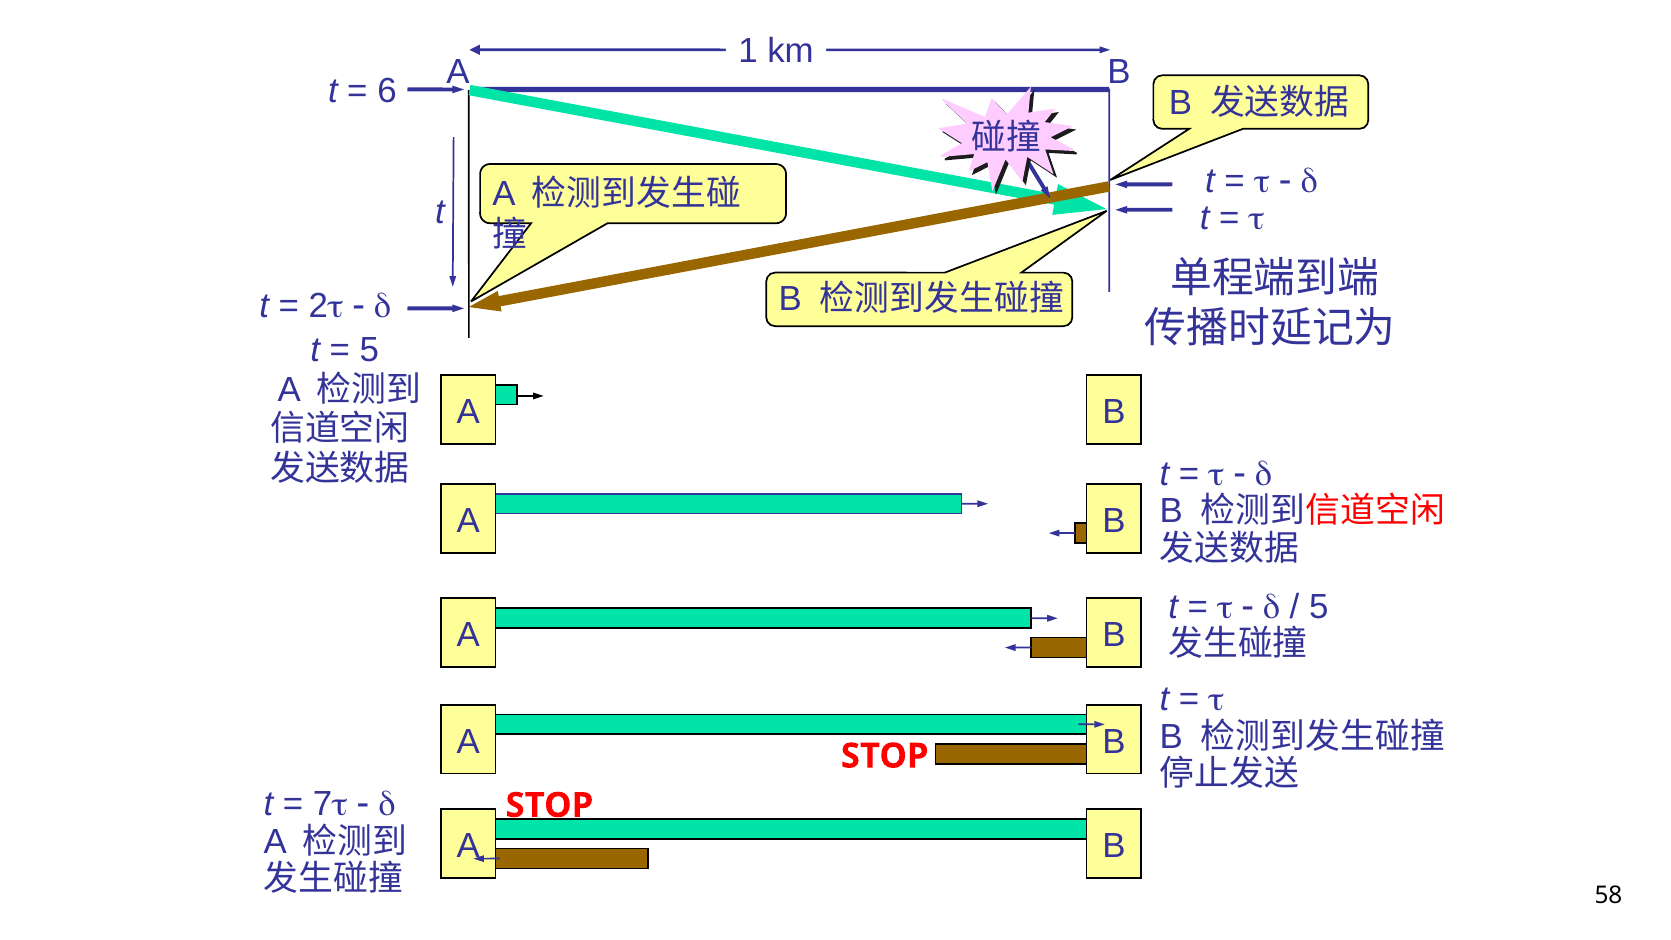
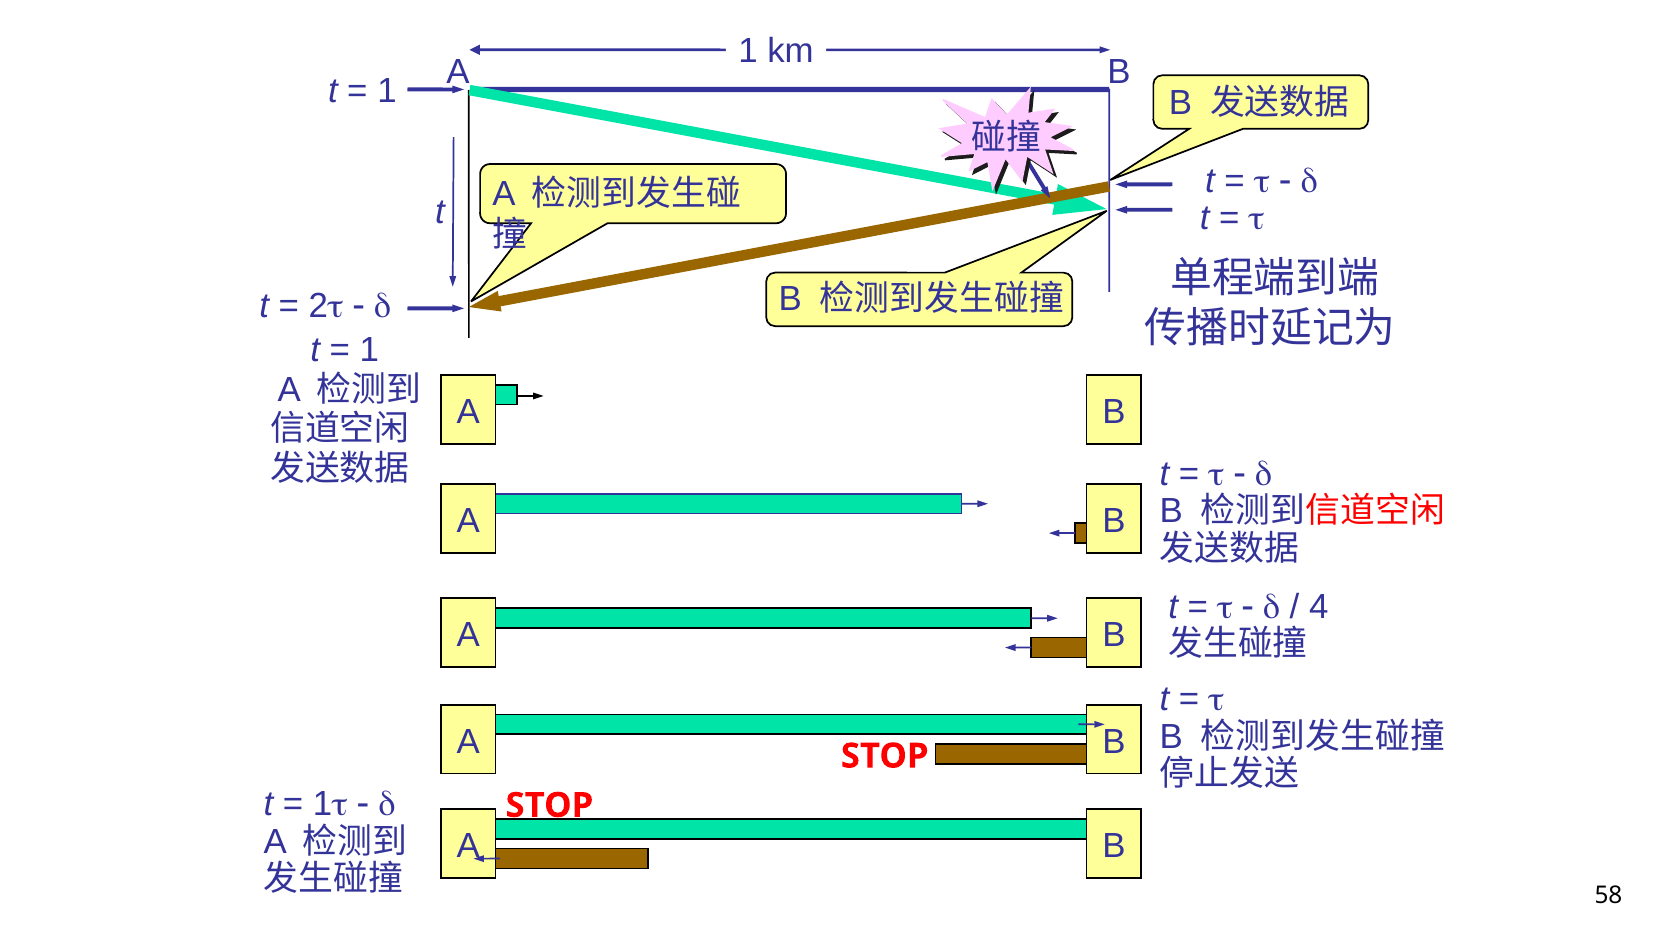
6: 6 -> 1 (387, 91)
5: 5 -> 1 (369, 350)
5: 5 -> 4 (1319, 607)
7: 7 -> 1 (323, 804)
